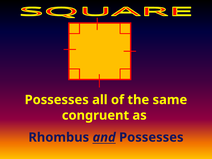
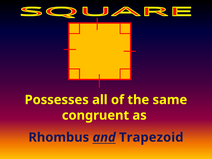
and Possesses: Possesses -> Trapezoid (151, 137)
